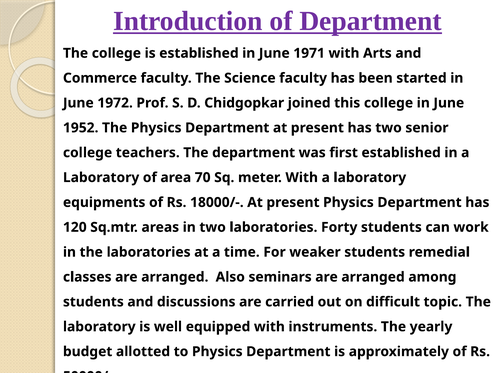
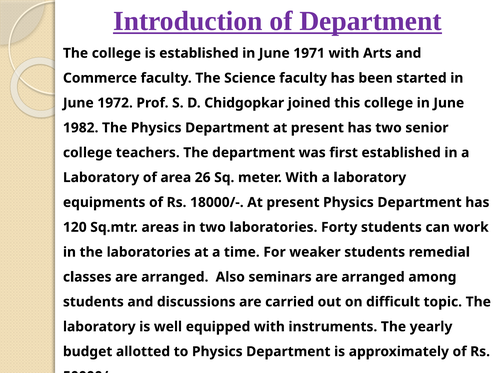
1952: 1952 -> 1982 (81, 128)
70: 70 -> 26 (203, 177)
